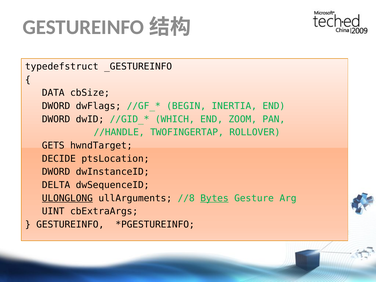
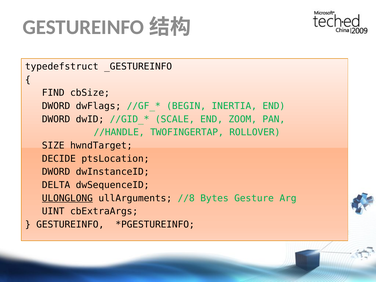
DATA: DATA -> FIND (53, 93)
WHICH: WHICH -> SCALE (175, 119)
GETS: GETS -> SIZE (53, 146)
Bytes underline: present -> none (214, 198)
